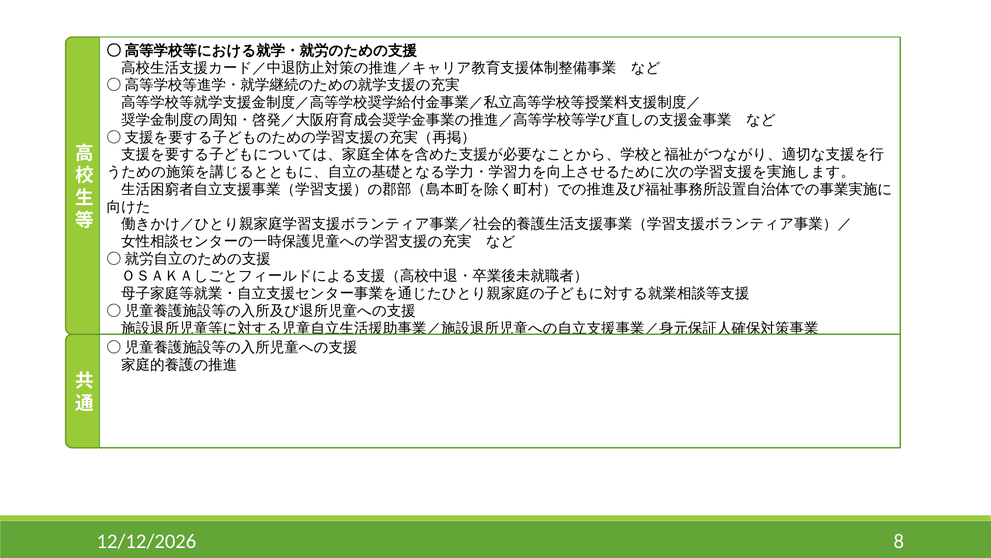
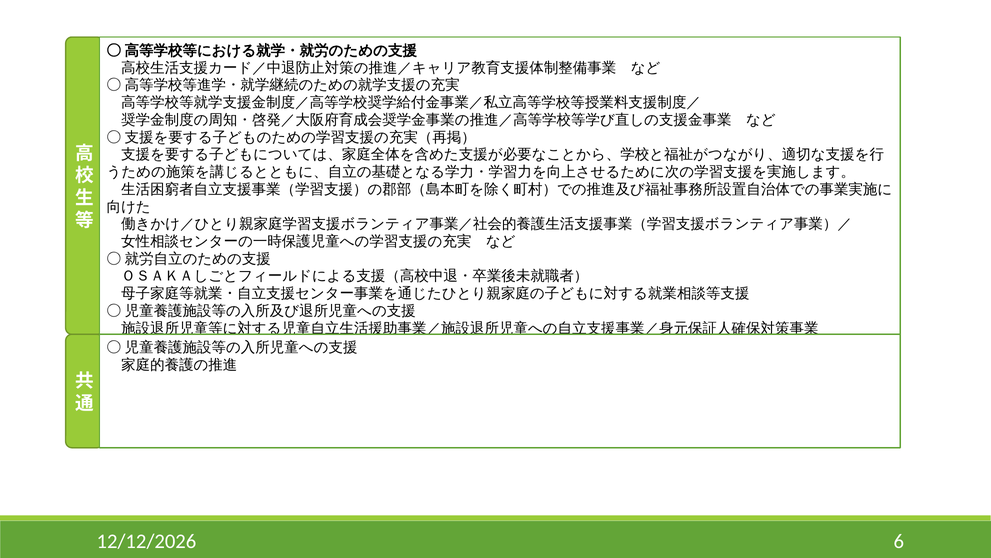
8: 8 -> 6 (899, 541)
